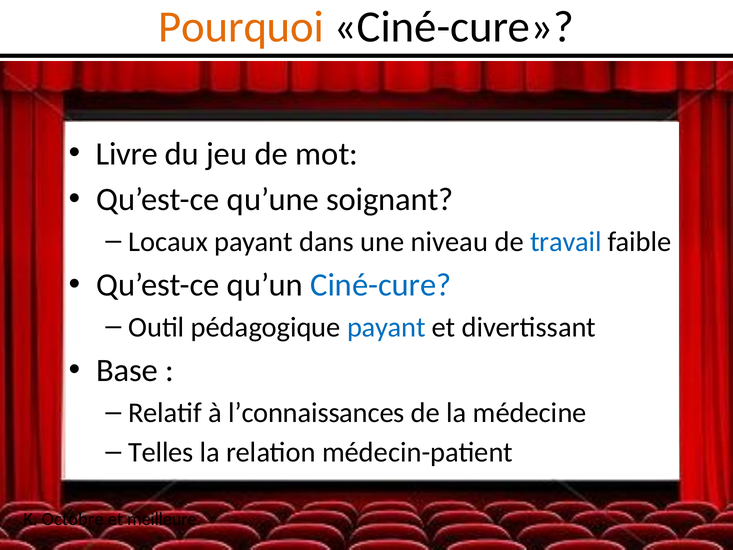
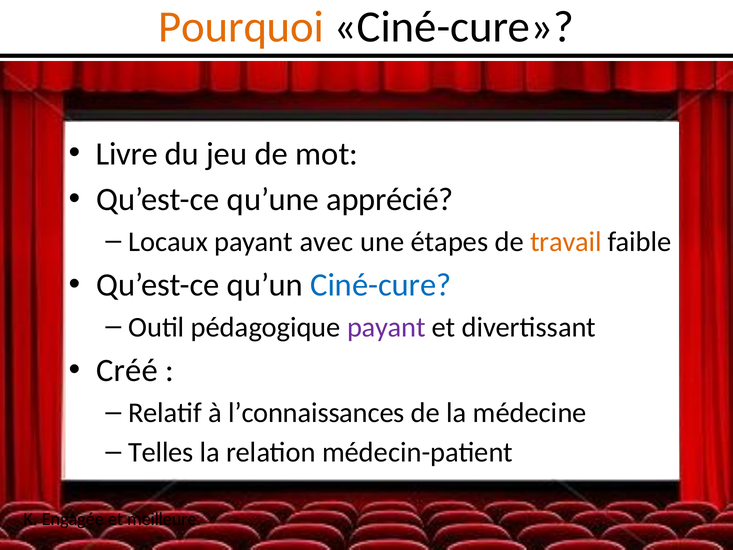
soignant: soignant -> apprécié (390, 199)
dans: dans -> avec (326, 241)
niveau: niveau -> étapes (450, 241)
travail colour: blue -> orange (566, 241)
payant colour: blue -> purple (386, 327)
Base: Base -> Créé (127, 370)
Octobre: Octobre -> Engagée (73, 519)
